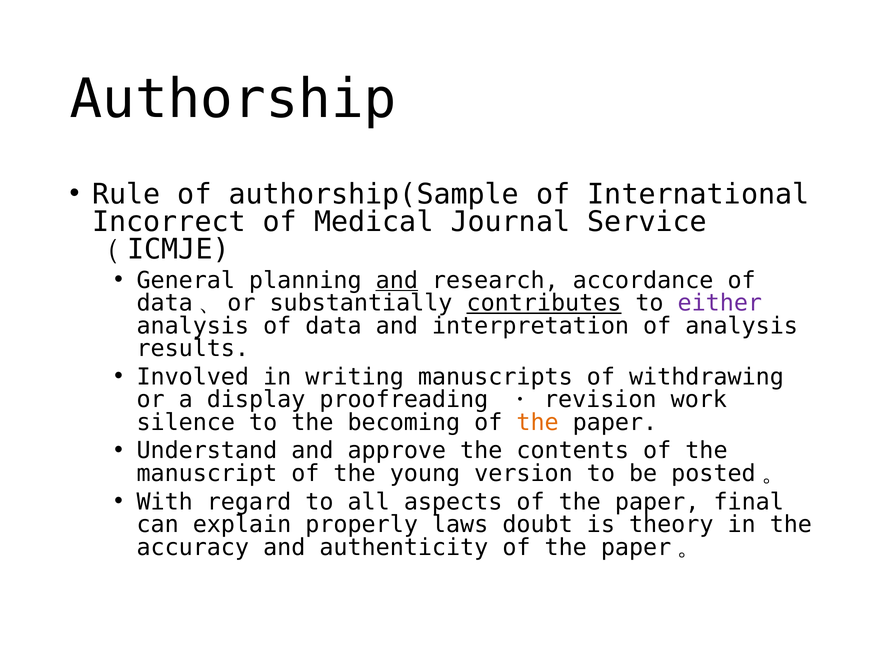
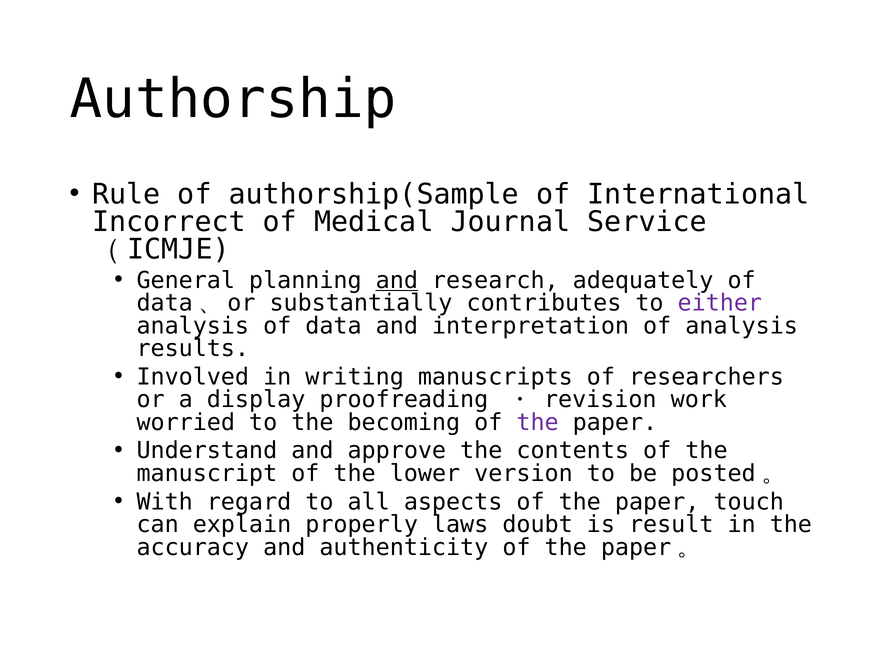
accordance: accordance -> adequately (643, 280)
contributes underline: present -> none (544, 303)
withdrawing: withdrawing -> researchers (706, 377)
silence: silence -> worried (186, 422)
the colour: orange -> purple (538, 422)
young: young -> lower (425, 474)
final: final -> touch (749, 502)
theory: theory -> result (671, 525)
